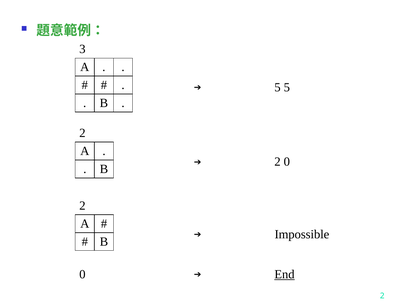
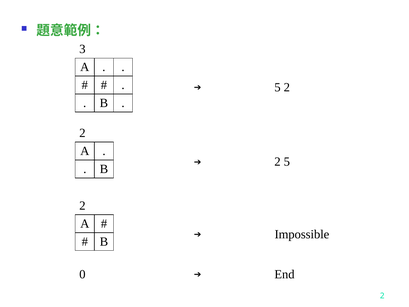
5 5: 5 -> 2 (287, 87)
0: 0 -> 5 (287, 162)
End underline: present -> none (284, 274)
